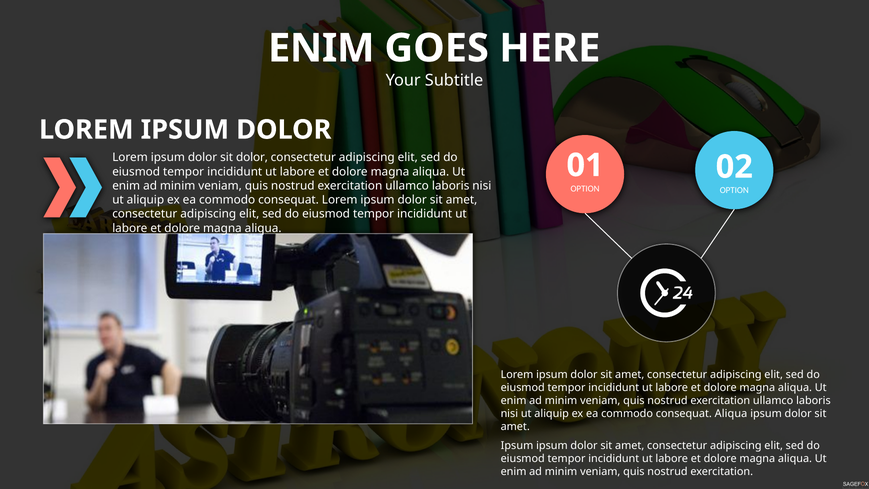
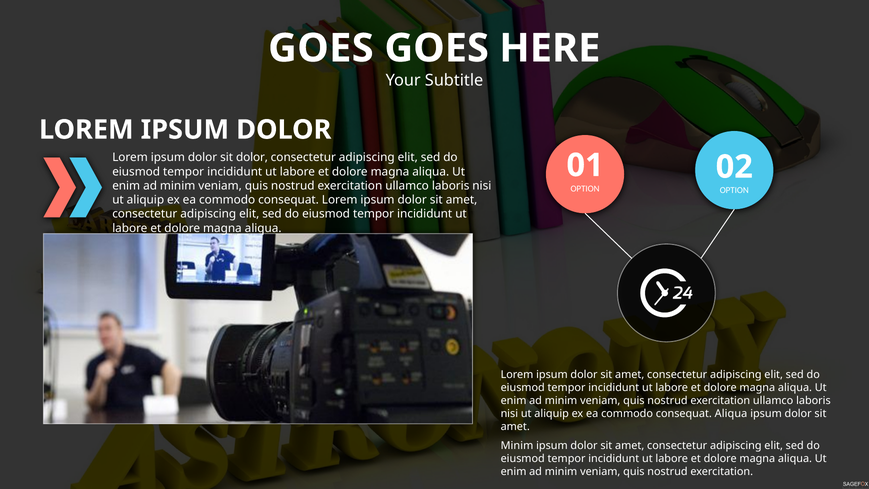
ENIM: ENIM -> GOES (321, 48)
Ipsum: Ipsum -> Minim (517, 446)
